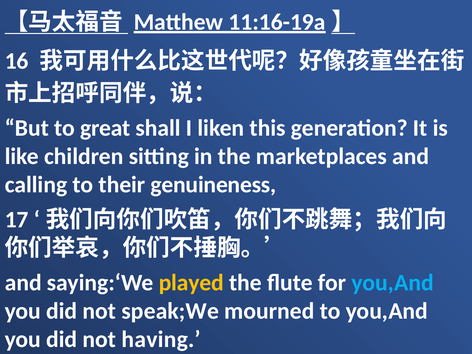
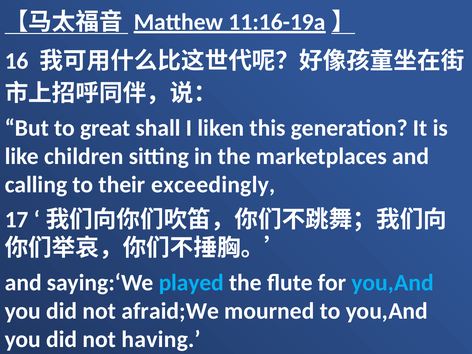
genuineness: genuineness -> exceedingly (213, 185)
played colour: yellow -> light blue (191, 283)
speak;We: speak;We -> afraid;We (170, 311)
